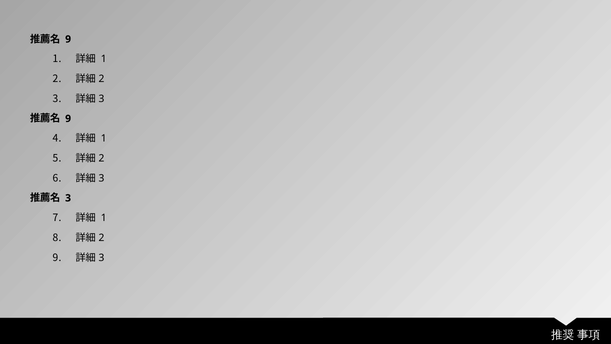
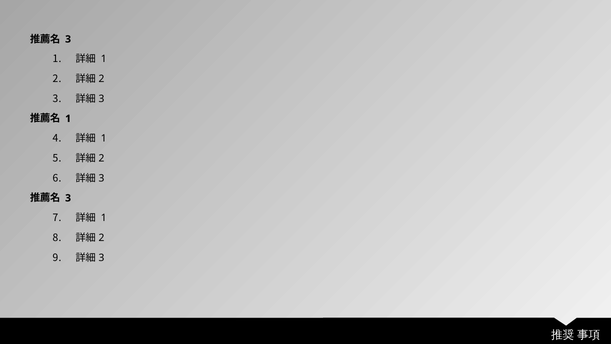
9: 9 -> 3 (68, 39)
9: 9 -> 1 (68, 119)
